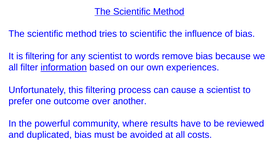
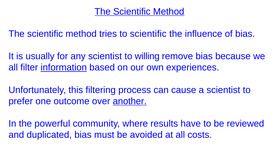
is filtering: filtering -> usually (40, 56)
words: words -> willing (147, 56)
another underline: none -> present (130, 101)
